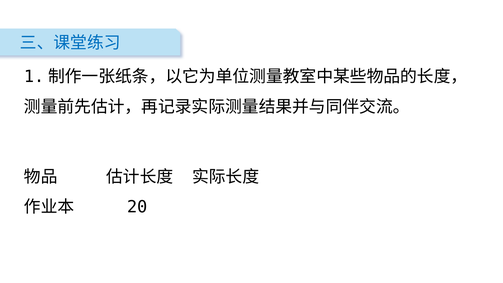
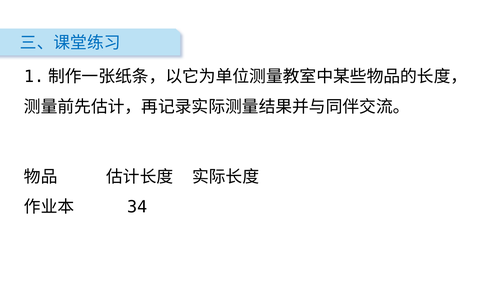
20: 20 -> 34 (137, 207)
